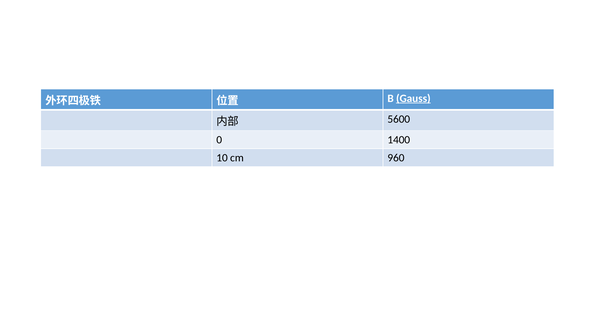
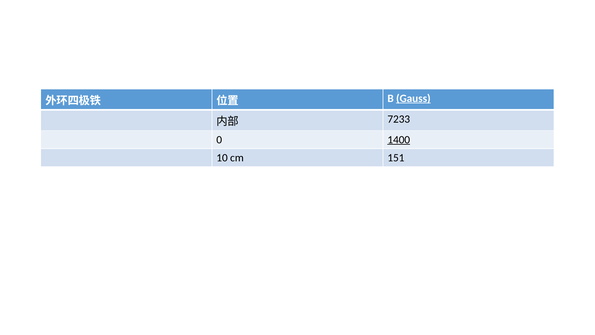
5600: 5600 -> 7233 (399, 119)
1400 underline: none -> present (399, 140)
960: 960 -> 151 (396, 158)
